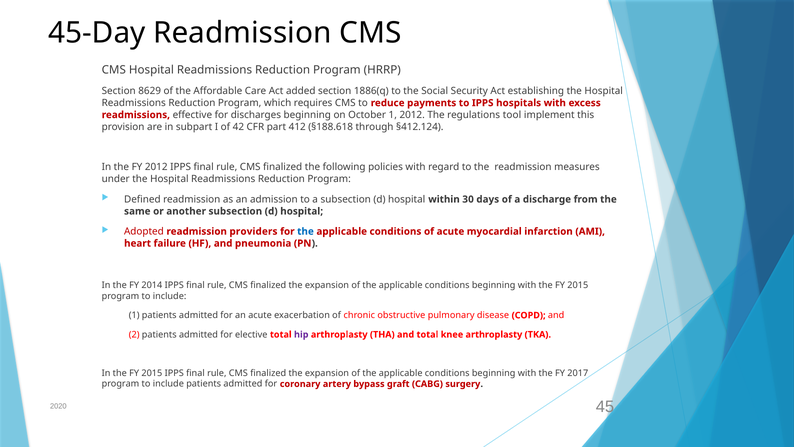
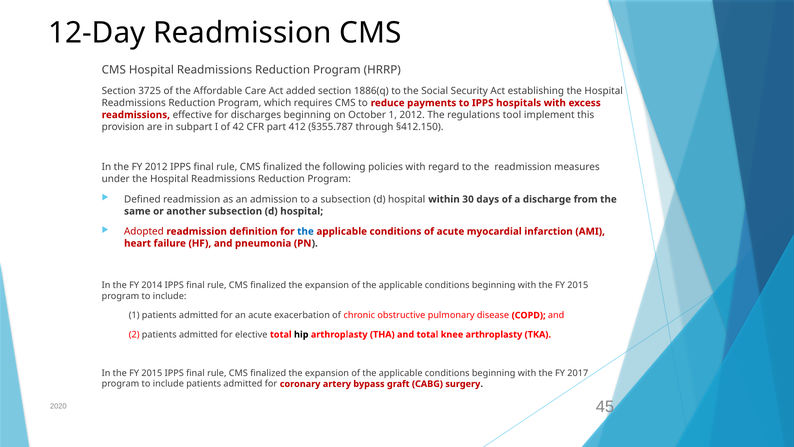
45-Day: 45-Day -> 12-Day (97, 33)
8629: 8629 -> 3725 (150, 91)
§188.618: §188.618 -> §355.787 (331, 127)
§412.124: §412.124 -> §412.150 (420, 127)
providers: providers -> definition (254, 231)
hip colour: purple -> black (301, 334)
